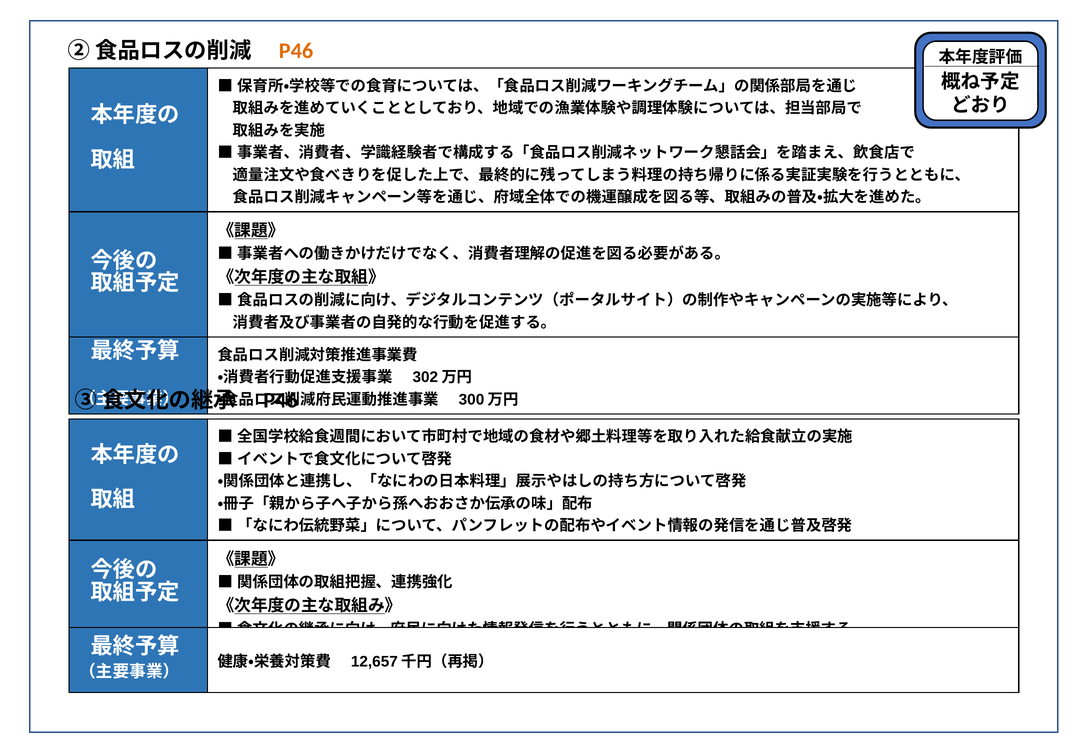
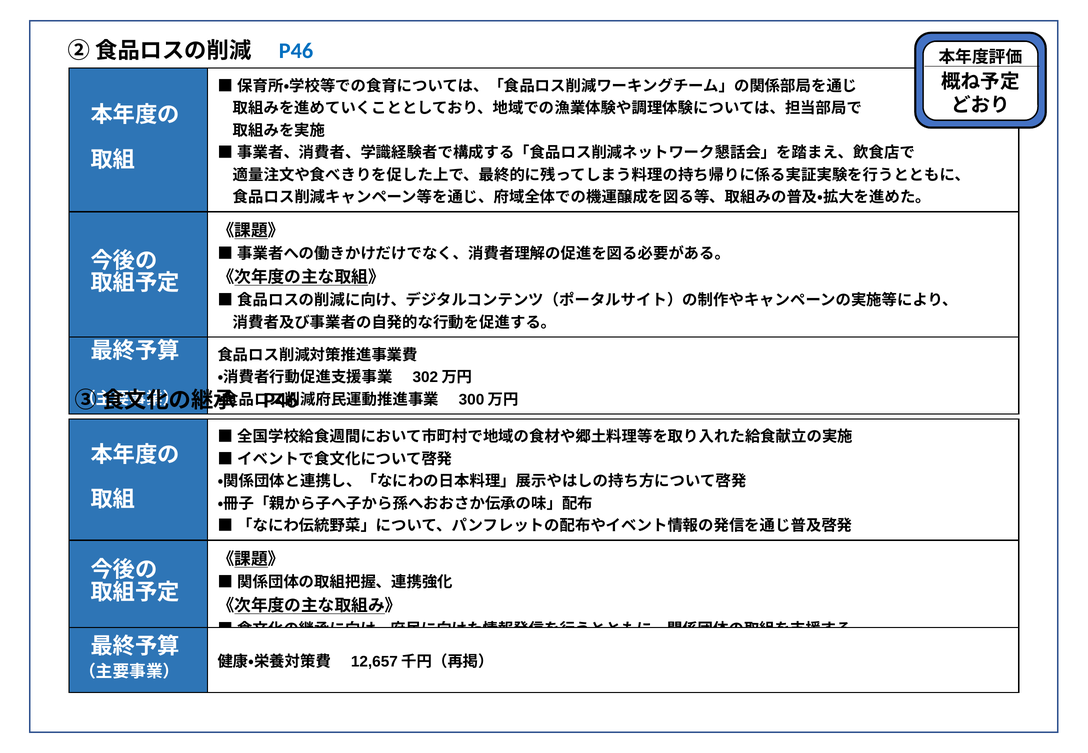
P46 colour: orange -> blue (296, 51)
